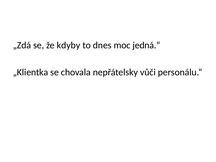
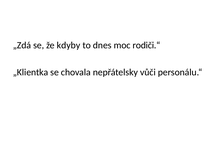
jedná.“: jedná.“ -> rodiči.“ (146, 45)
